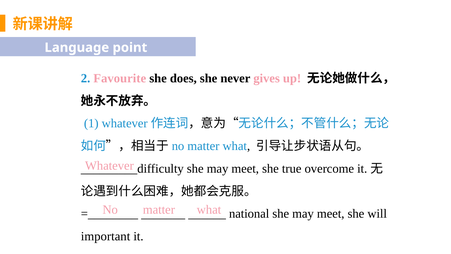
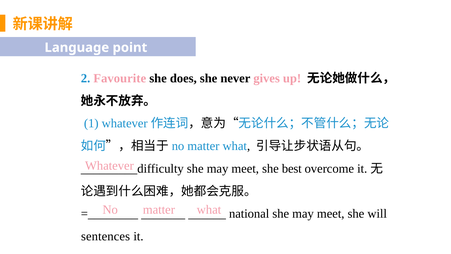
true: true -> best (292, 168)
important: important -> sentences (106, 236)
